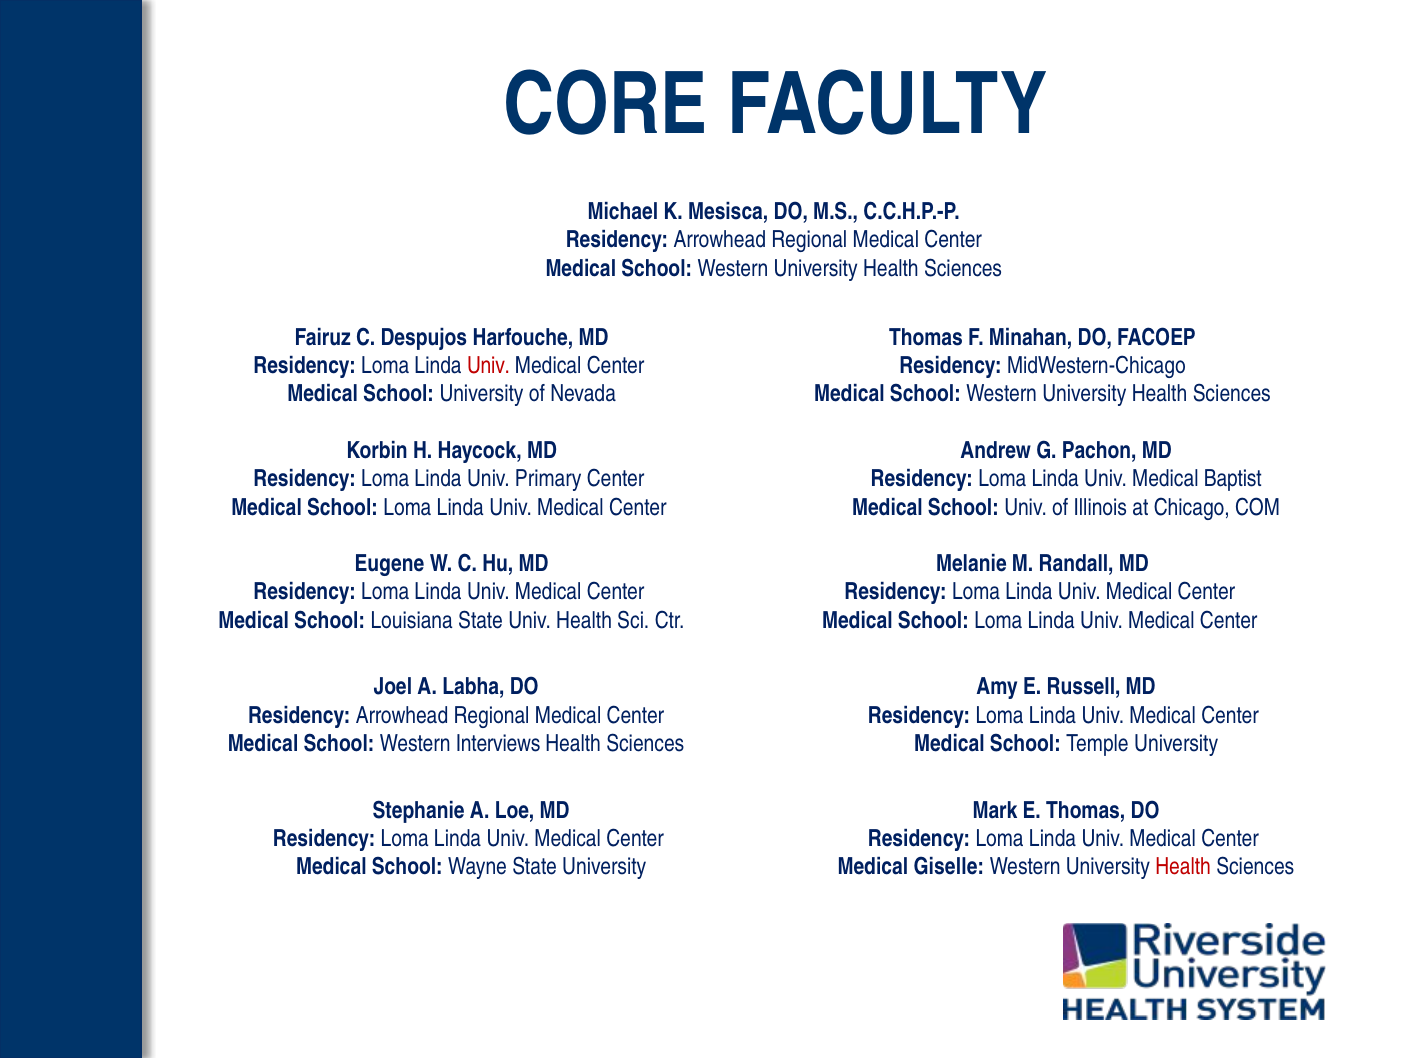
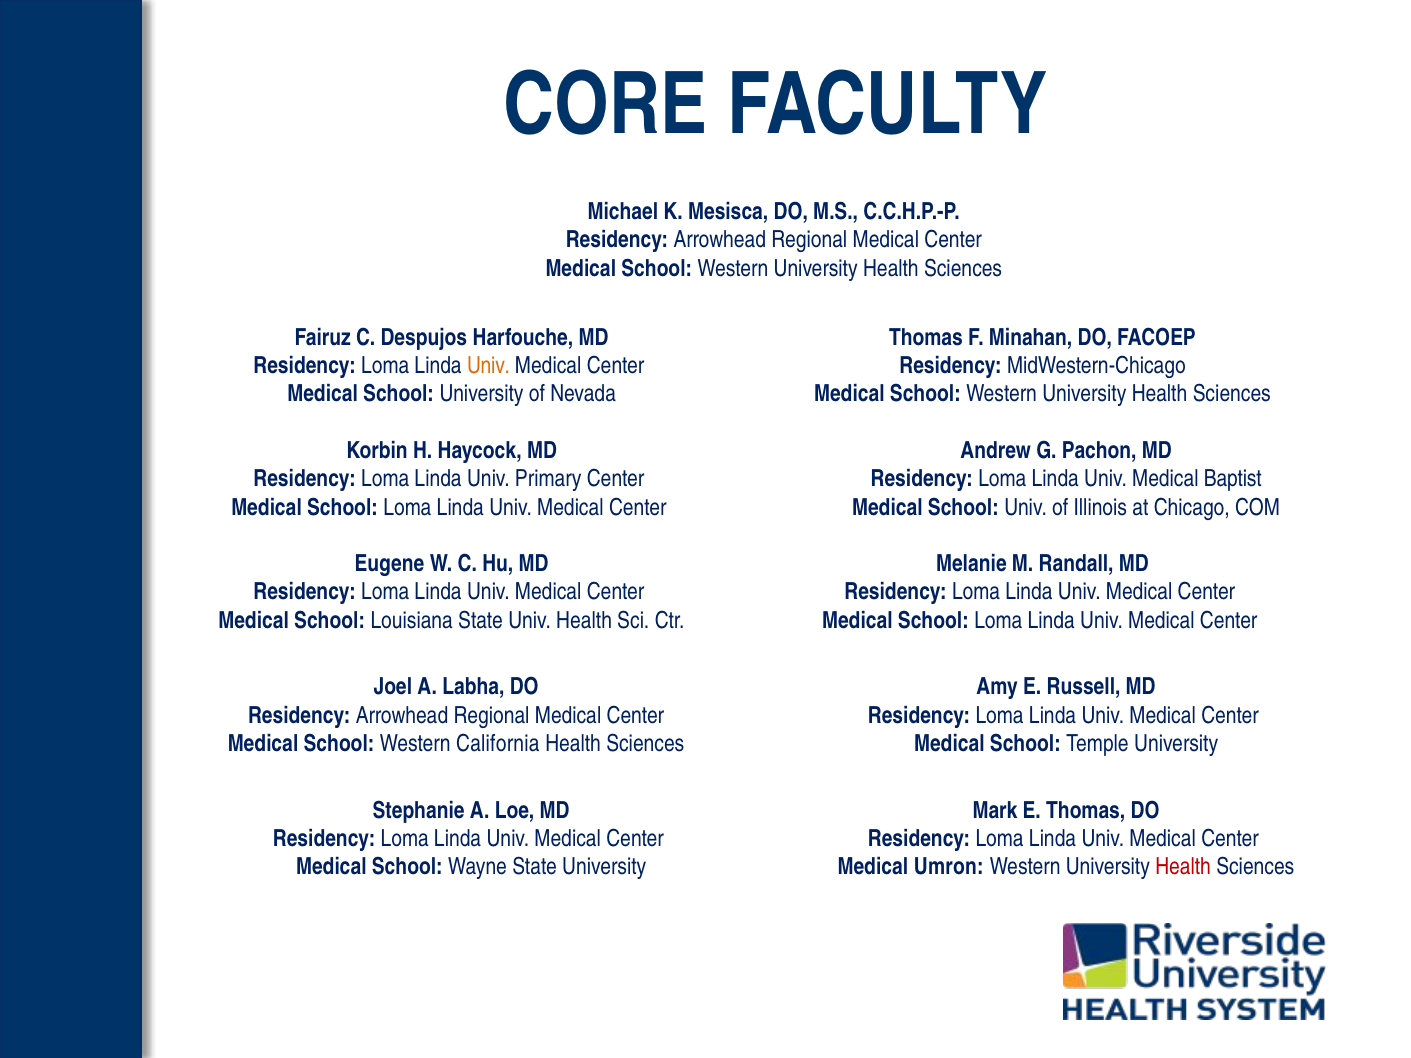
Univ colour: red -> orange (489, 366)
Interviews: Interviews -> California (498, 744)
Giselle: Giselle -> Umron (949, 867)
